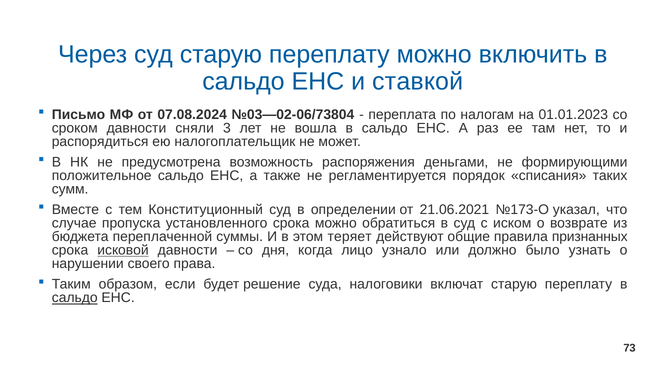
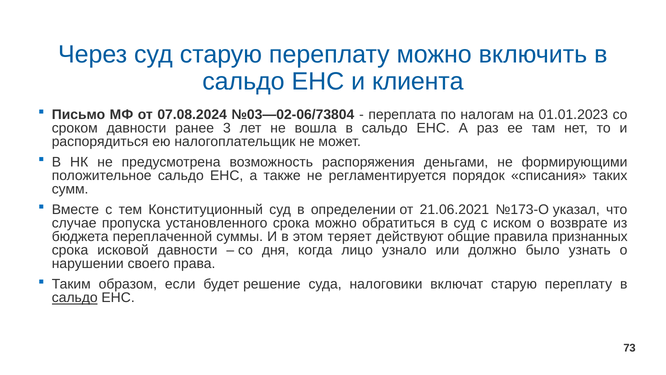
ставкой: ставкой -> клиента (418, 81)
сняли: сняли -> ранее (195, 128)
исковой underline: present -> none (123, 250)
